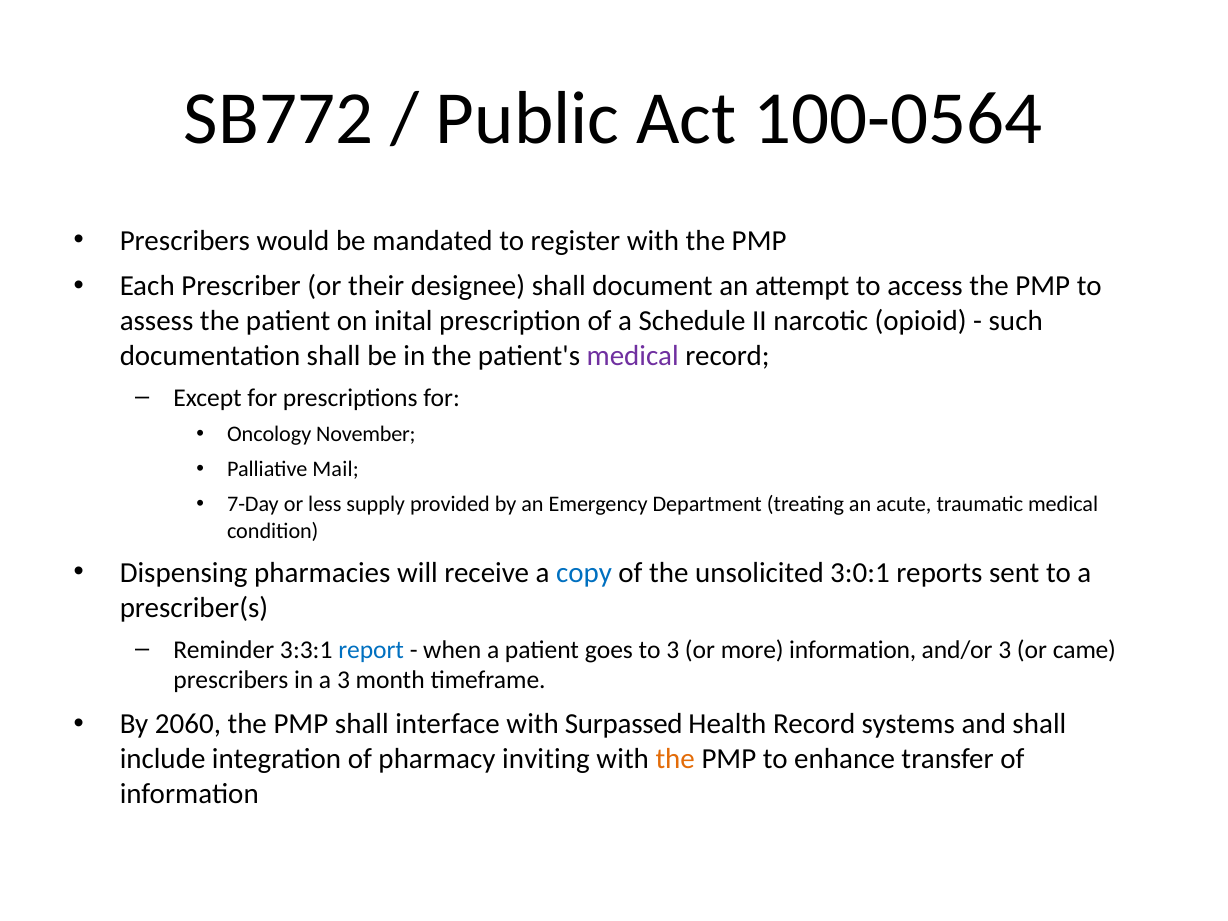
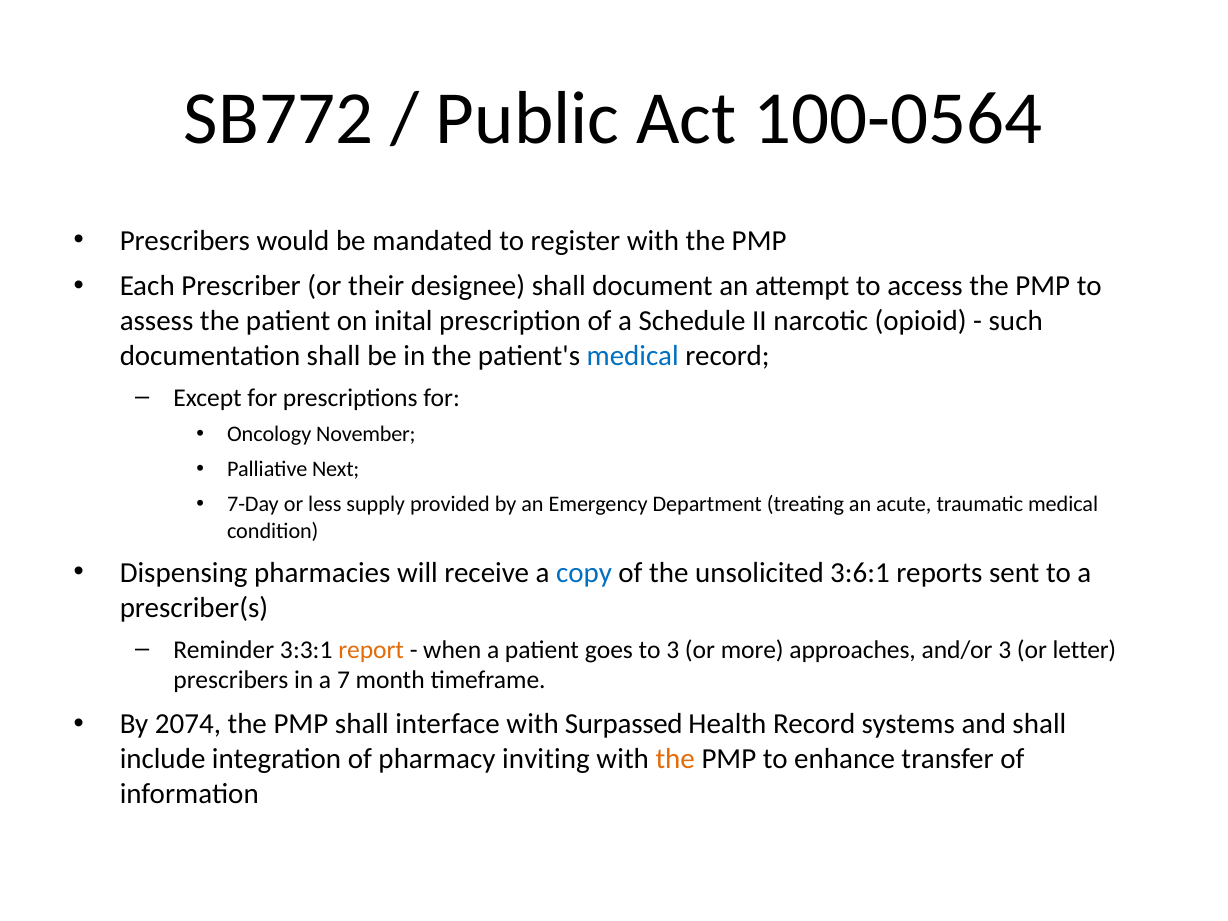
medical colour: purple -> blue (633, 356)
Mail: Mail -> Next (336, 469)
3:0:1: 3:0:1 -> 3:6:1 (860, 573)
report colour: blue -> orange (371, 650)
more information: information -> approaches (853, 650)
came: came -> letter (1084, 650)
a 3: 3 -> 7 (344, 680)
2060: 2060 -> 2074 (188, 724)
